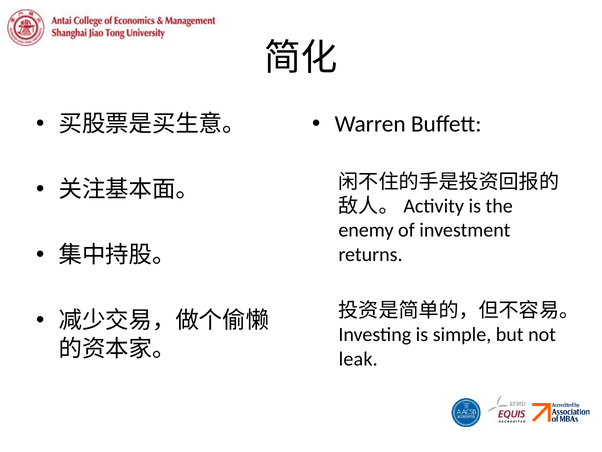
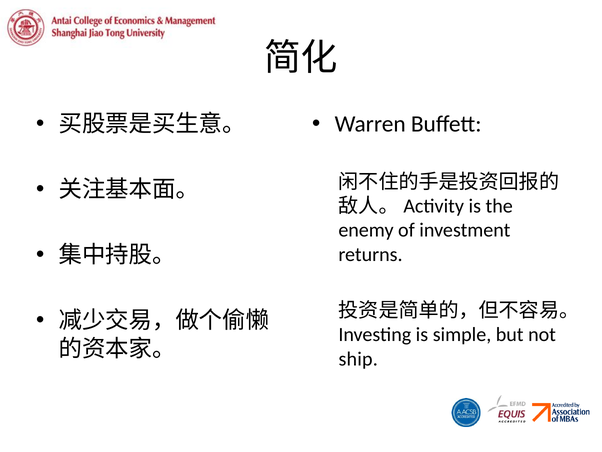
leak: leak -> ship (358, 359)
